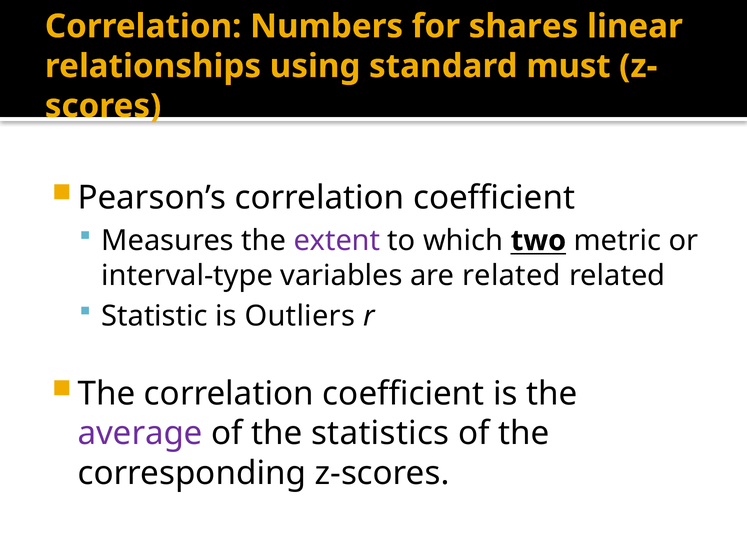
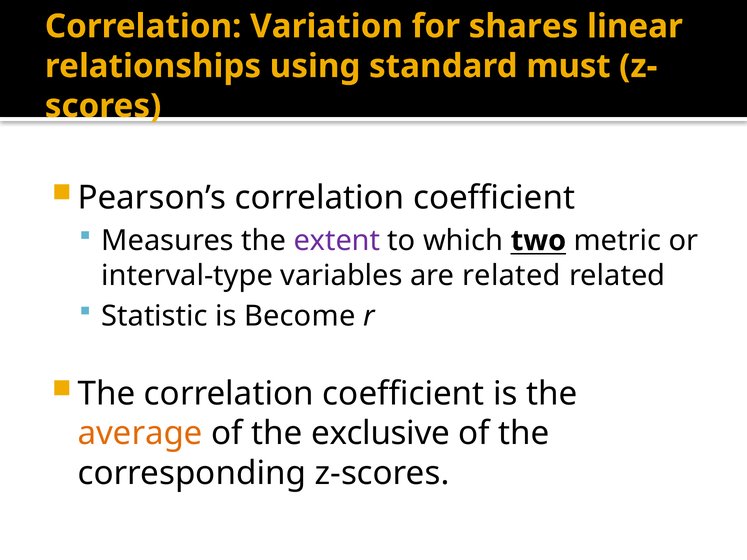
Numbers: Numbers -> Variation (327, 26)
Outliers: Outliers -> Become (300, 316)
average colour: purple -> orange (140, 434)
statistics: statistics -> exclusive (381, 434)
